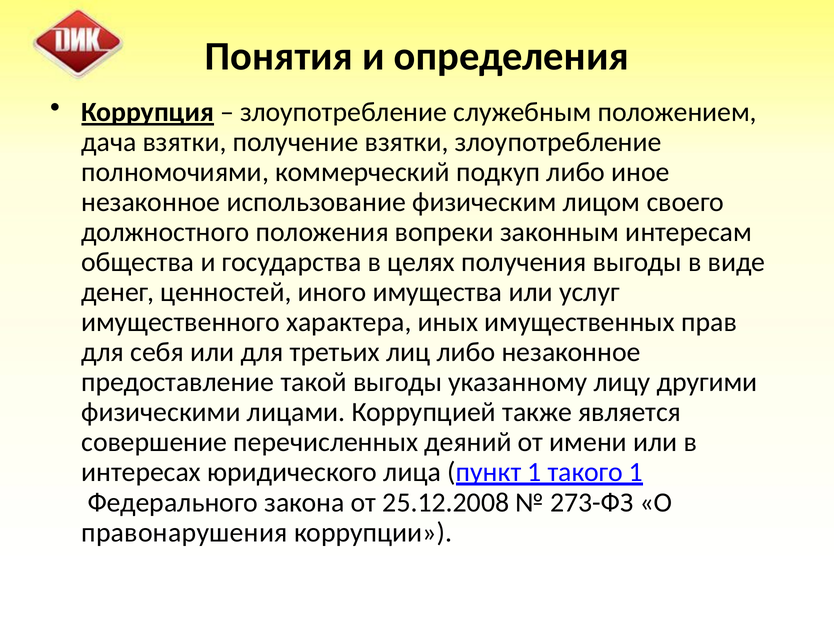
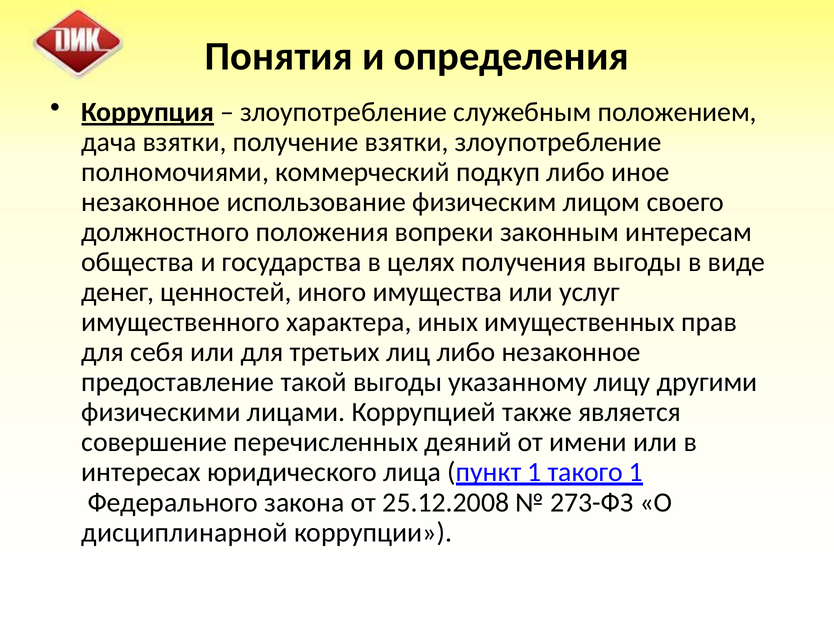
правонарушения: правонарушения -> дисциплинарной (184, 533)
